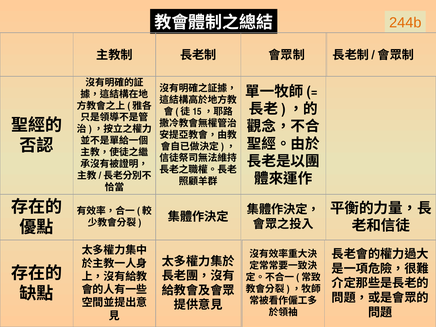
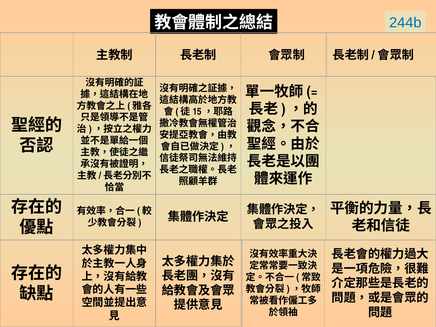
244b colour: orange -> blue (405, 23)
